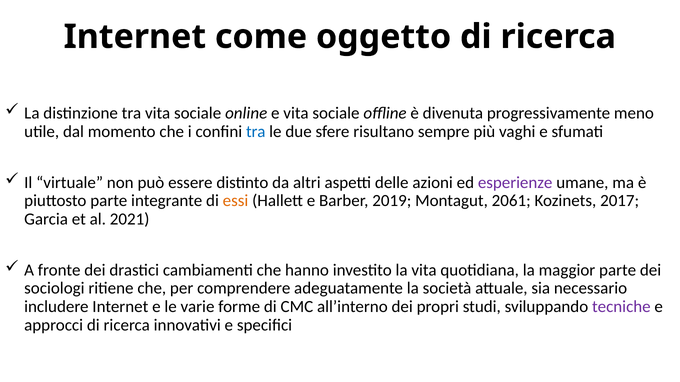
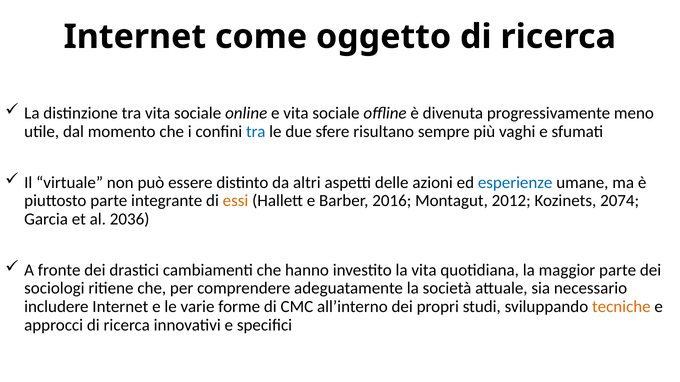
esperienze colour: purple -> blue (515, 183)
2019: 2019 -> 2016 (392, 201)
2061: 2061 -> 2012 (511, 201)
2017: 2017 -> 2074 (620, 201)
2021: 2021 -> 2036 (130, 219)
tecniche colour: purple -> orange (621, 307)
